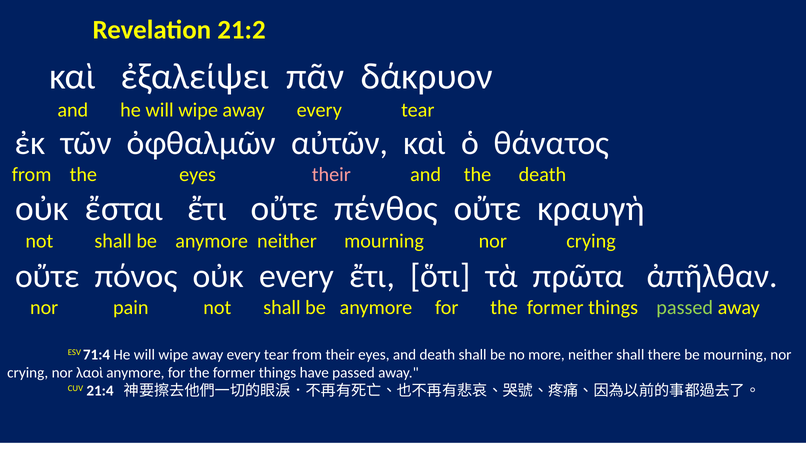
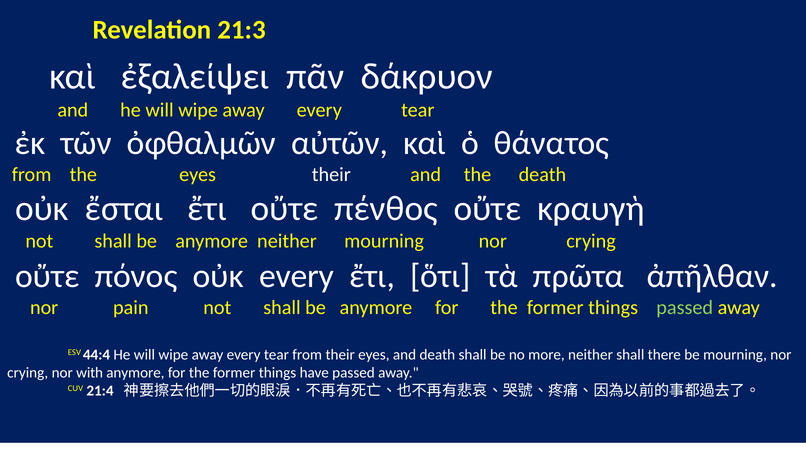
21:2: 21:2 -> 21:3 (241, 30)
their colour: pink -> white (331, 175)
71:4: 71:4 -> 44:4 (97, 355)
λαοὶ: λαοὶ -> with (90, 373)
